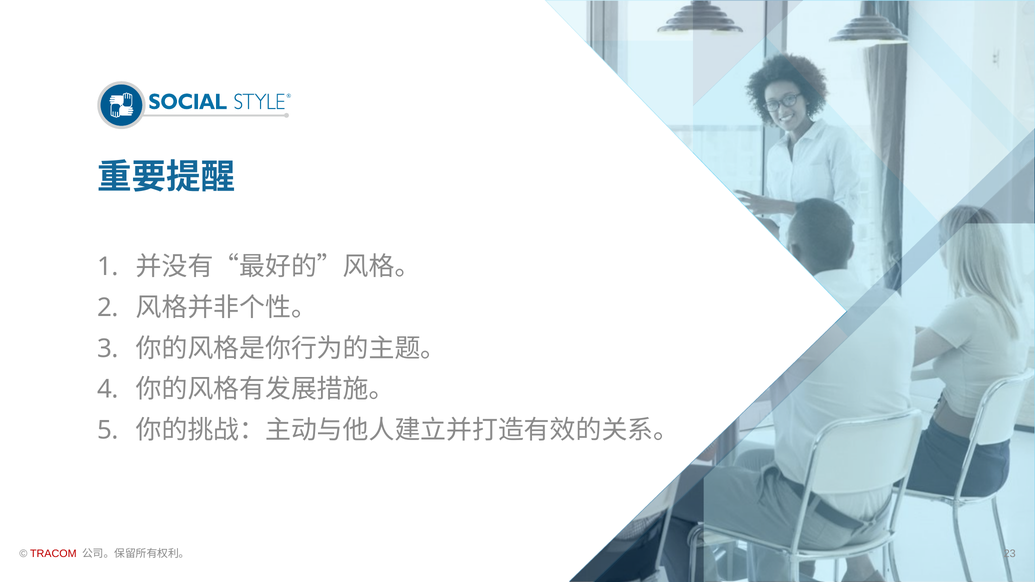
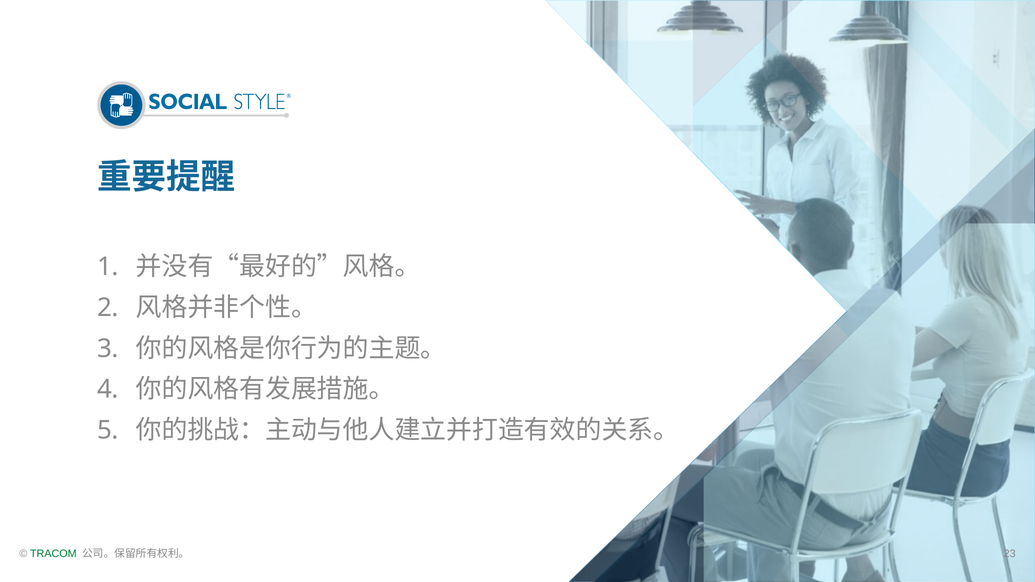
TRACOM colour: red -> green (53, 554)
